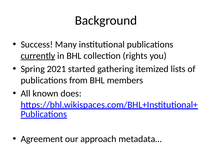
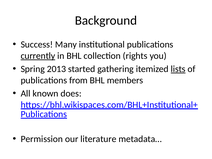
2021: 2021 -> 2013 (56, 69)
lists underline: none -> present (178, 69)
Agreement: Agreement -> Permission (42, 139)
approach: approach -> literature (98, 139)
